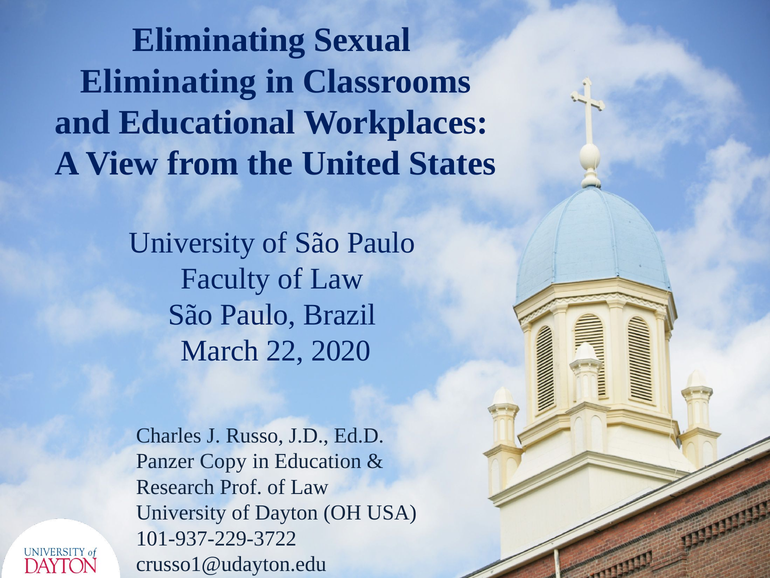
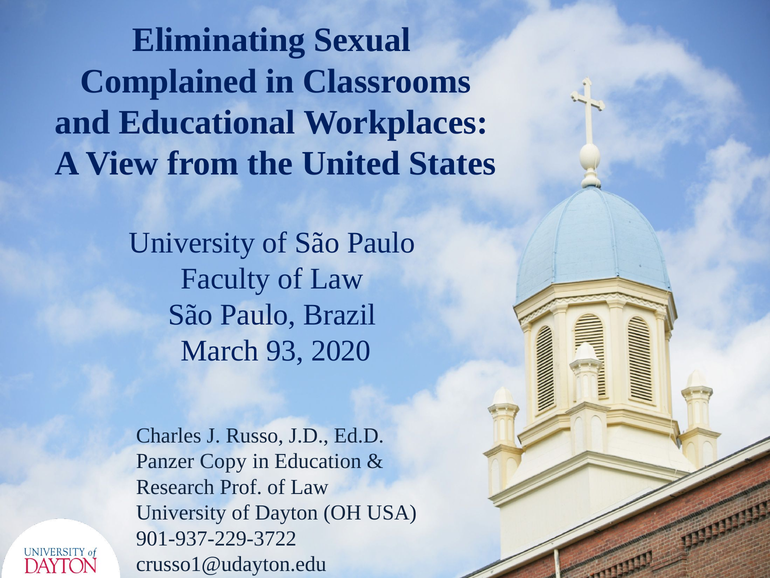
Eliminating: Eliminating -> Complained (169, 81)
22: 22 -> 93 (285, 351)
101-937-229-3722: 101-937-229-3722 -> 901-937-229-3722 (216, 538)
